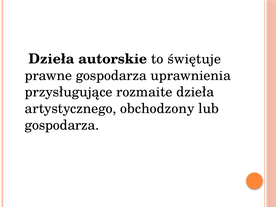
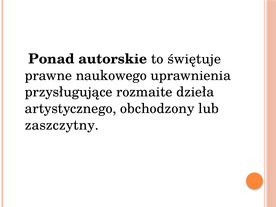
Dzieła: Dzieła -> Ponad (51, 59)
prawne gospodarza: gospodarza -> naukowego (111, 75)
gospodarza: gospodarza -> zaszczytny (62, 125)
